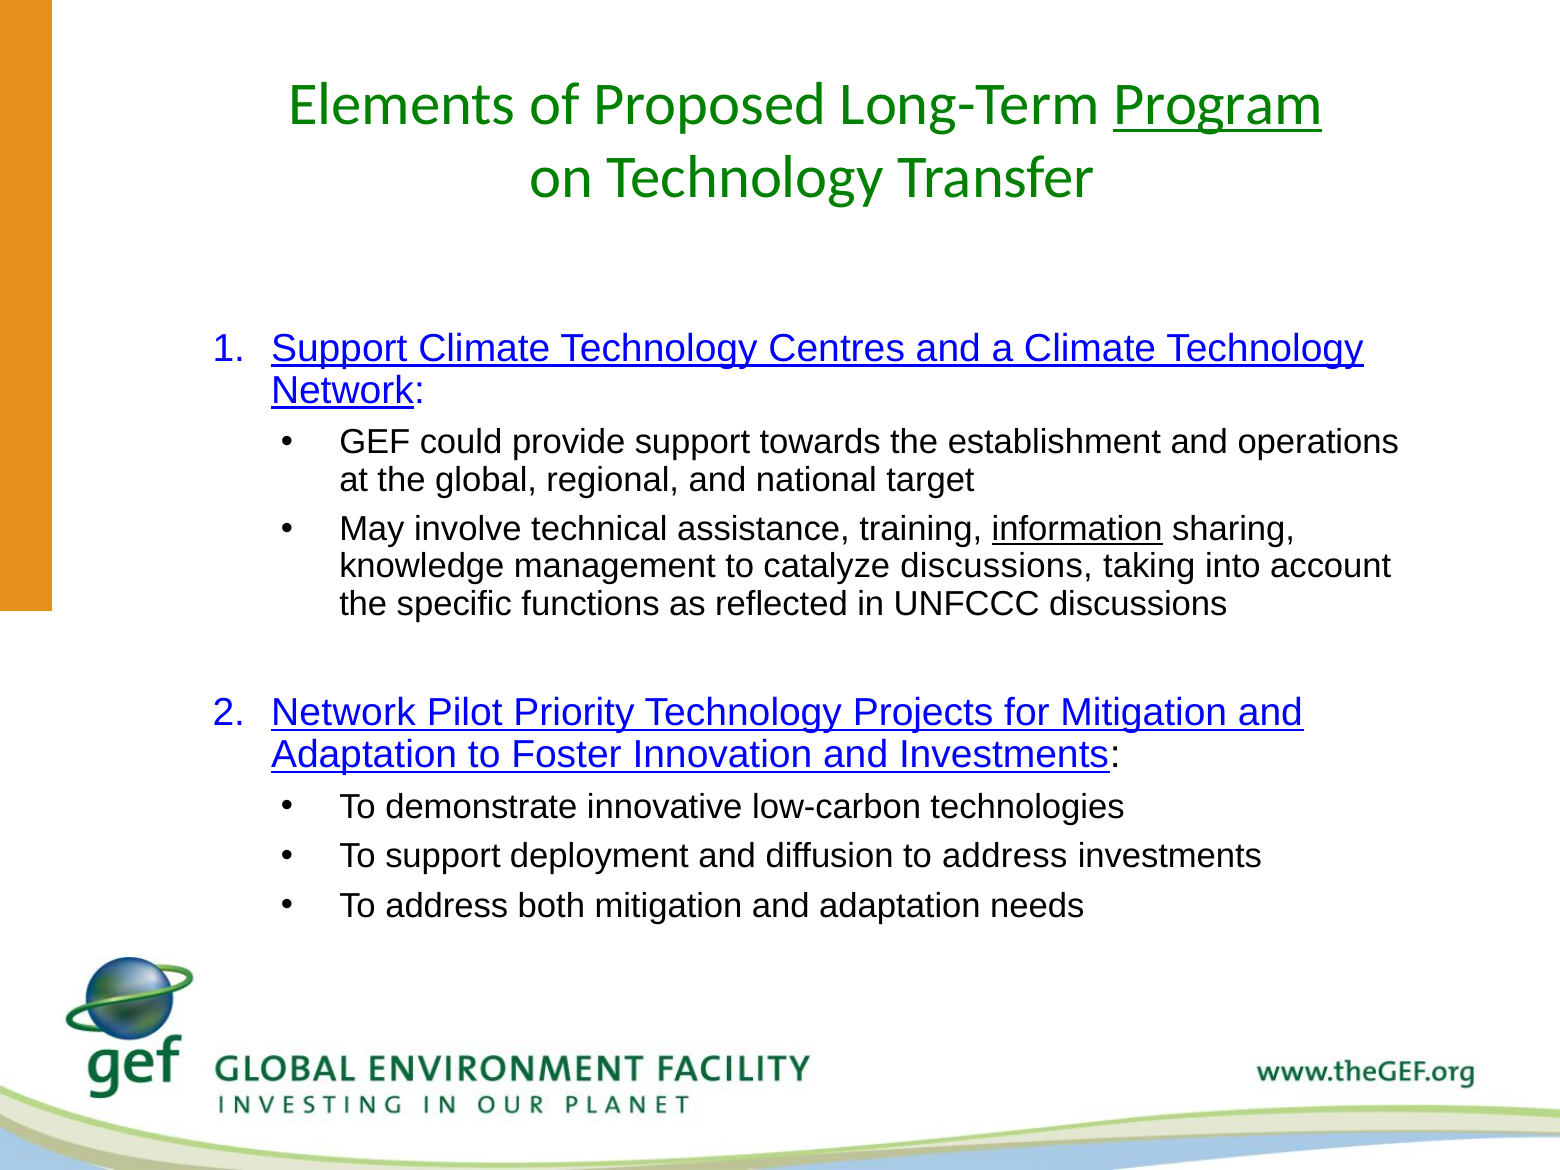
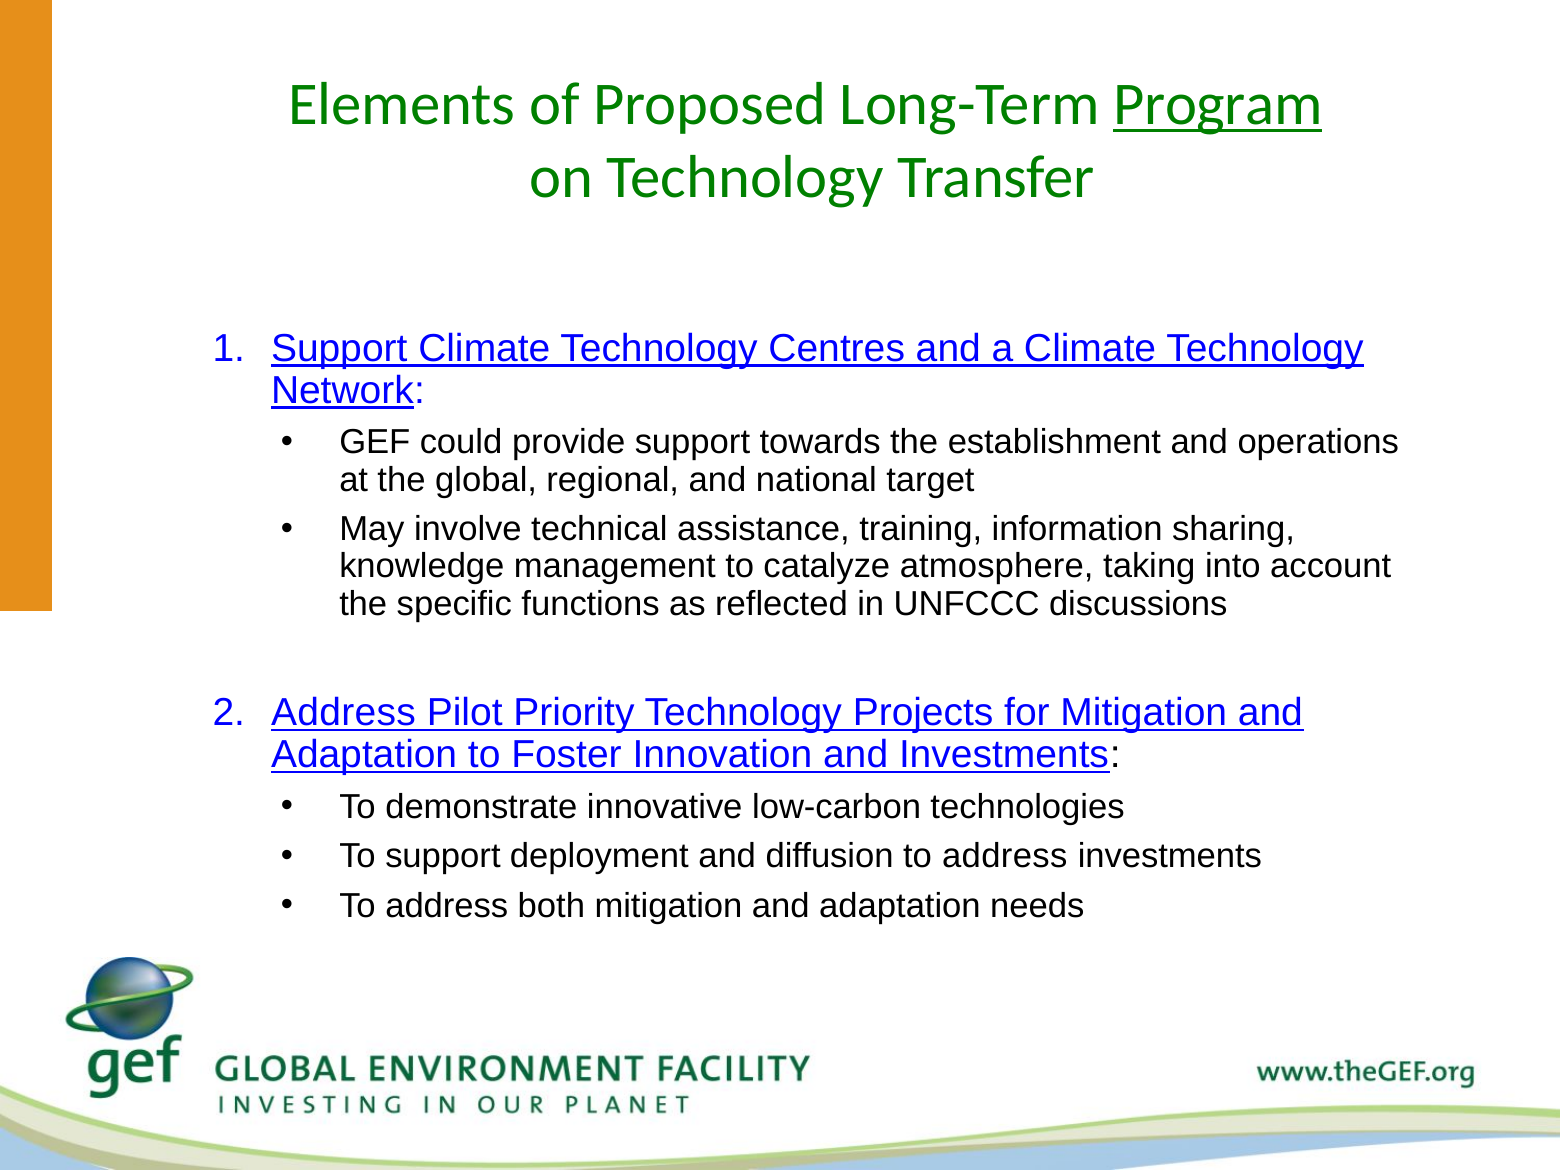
information underline: present -> none (1077, 529)
catalyze discussions: discussions -> atmosphere (997, 566)
Network: Network -> Address (343, 713)
